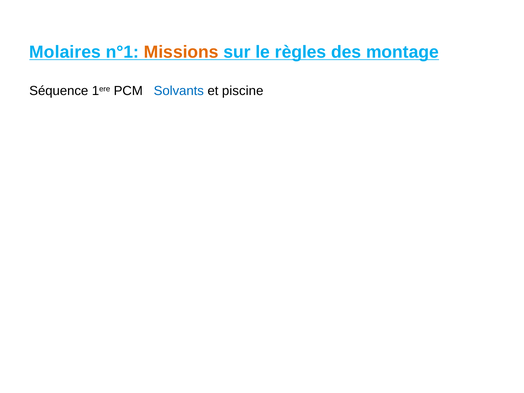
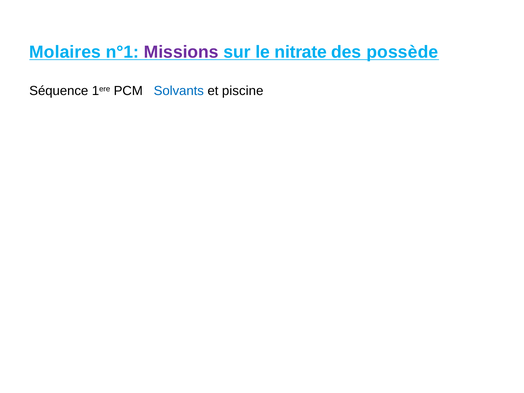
Missions colour: orange -> purple (181, 52)
règles: règles -> nitrate (301, 52)
montage: montage -> possède (402, 52)
